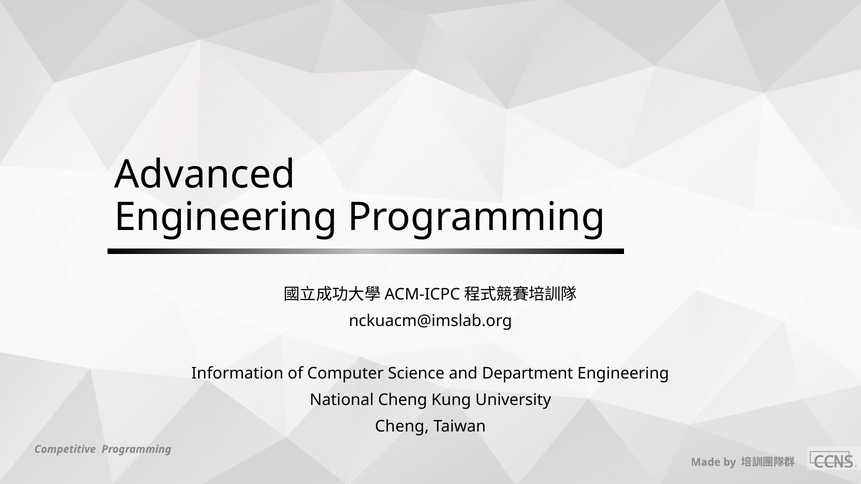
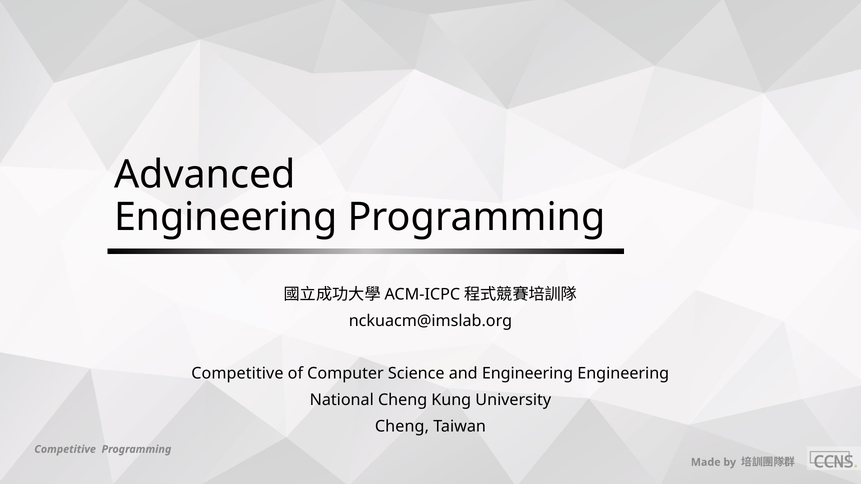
Information: Information -> Competitive (237, 374)
and Department: Department -> Engineering (528, 374)
